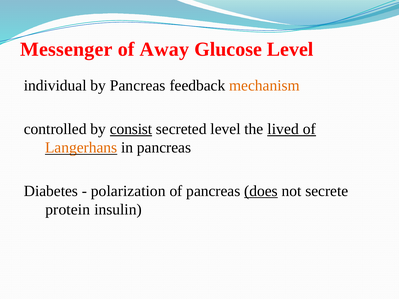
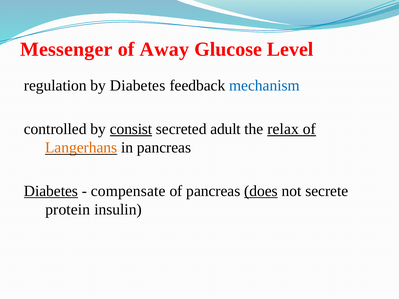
individual: individual -> regulation (55, 86)
by Pancreas: Pancreas -> Diabetes (138, 86)
mechanism colour: orange -> blue (264, 86)
secreted level: level -> adult (226, 129)
lived: lived -> relax (283, 129)
Diabetes underline: none -> present (51, 191)
polarization: polarization -> compensate (128, 191)
